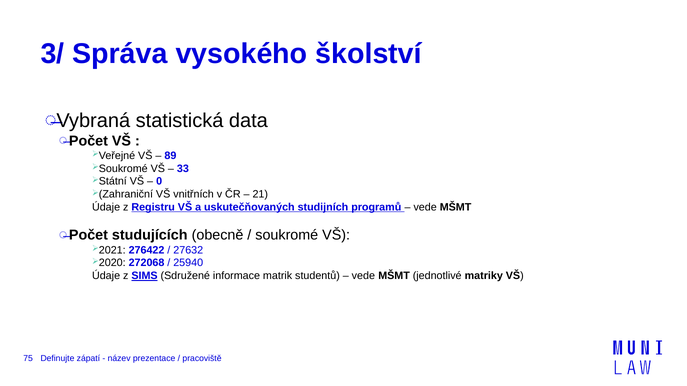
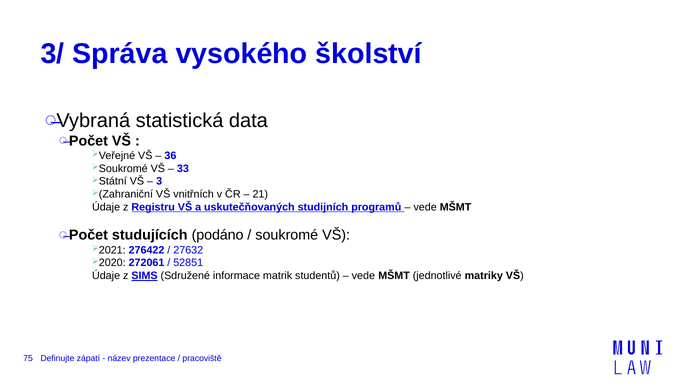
89: 89 -> 36 (170, 156)
0: 0 -> 3 (159, 182)
obecně: obecně -> podáno (218, 235)
272068: 272068 -> 272061 (147, 263)
25940: 25940 -> 52851 (188, 263)
